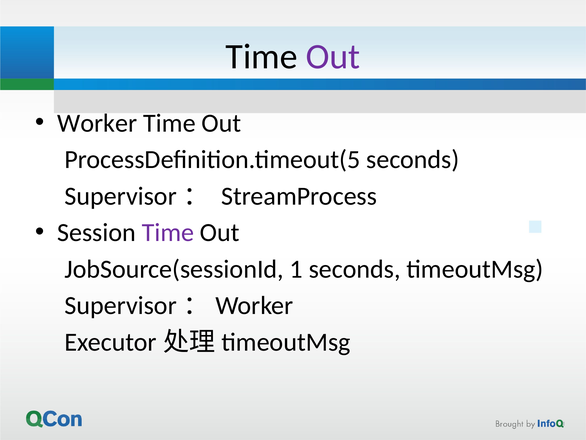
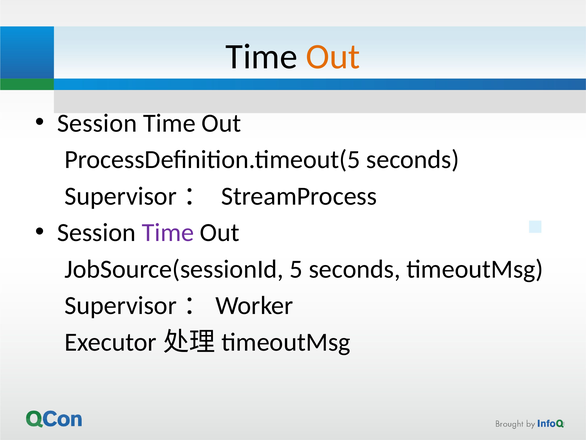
Out colour: purple -> orange (333, 57)
Worker: Worker -> Session (97, 123)
1: 1 -> 5 (296, 269)
